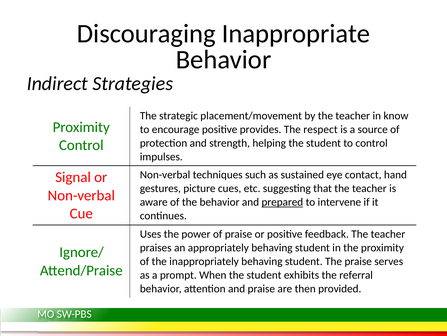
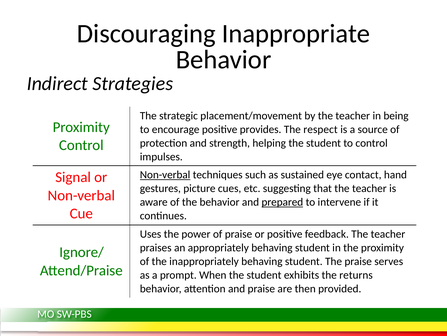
know: know -> being (396, 116)
Non-verbal underline: none -> present (165, 175)
referral: referral -> returns (356, 275)
